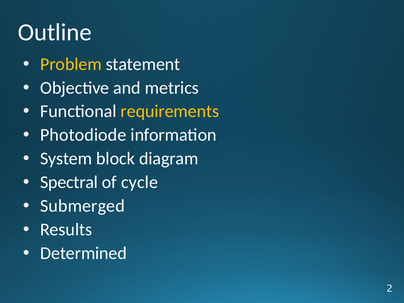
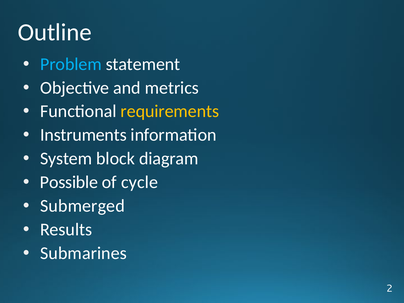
Problem colour: yellow -> light blue (71, 64)
Photodiode: Photodiode -> Instruments (83, 135)
Spectral: Spectral -> Possible (69, 182)
Determined: Determined -> Submarines (84, 253)
